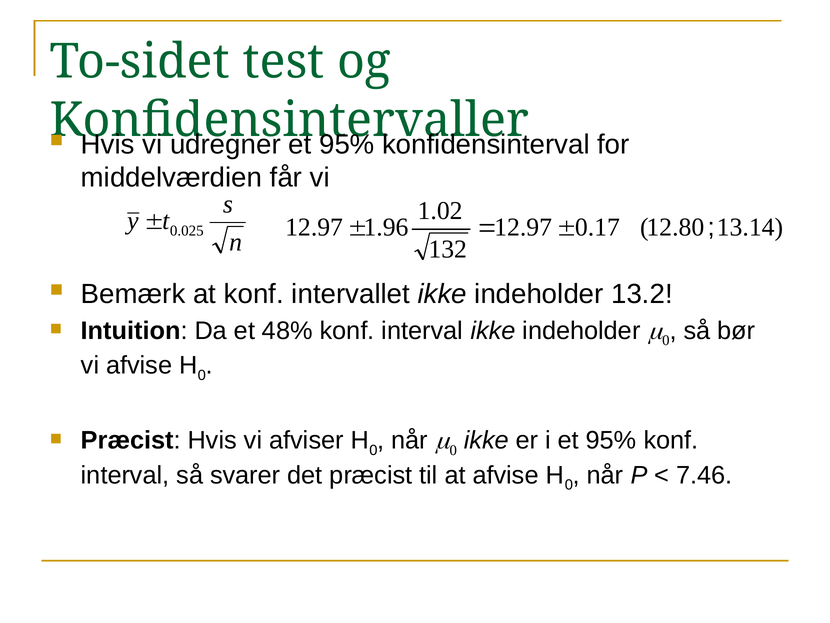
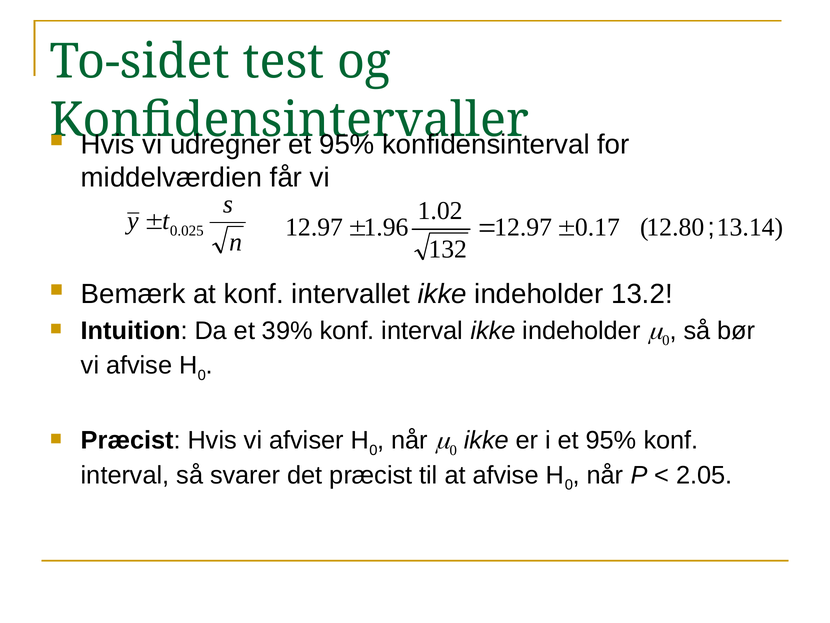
48%: 48% -> 39% (287, 330)
7.46: 7.46 -> 2.05 (704, 475)
